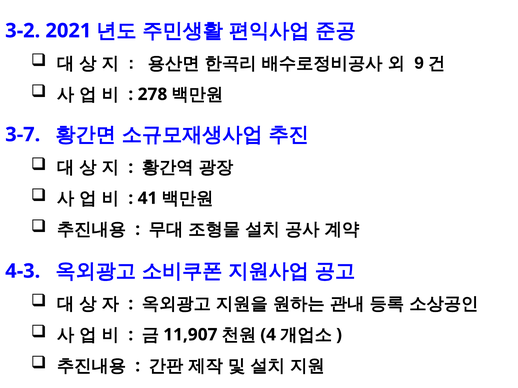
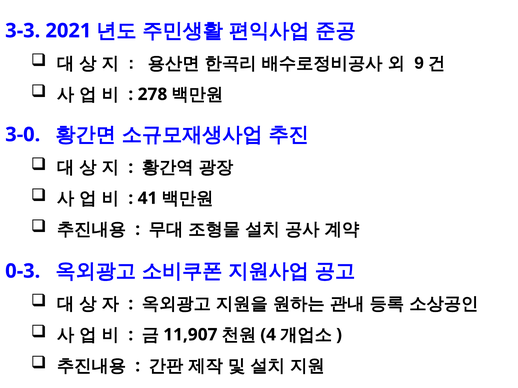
3-2: 3-2 -> 3-3 (23, 31)
3-7: 3-7 -> 3-0 (23, 135)
4-3: 4-3 -> 0-3 (23, 271)
